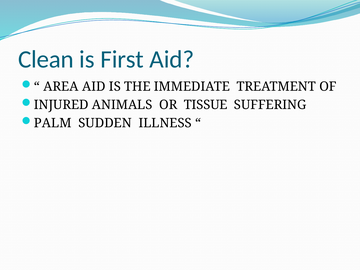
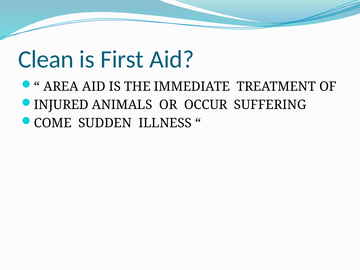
TISSUE: TISSUE -> OCCUR (206, 105)
PALM: PALM -> COME (53, 123)
